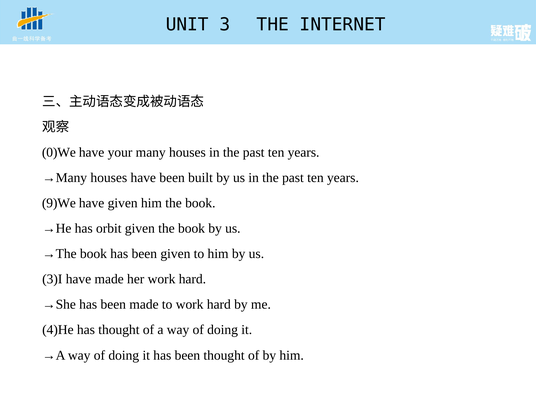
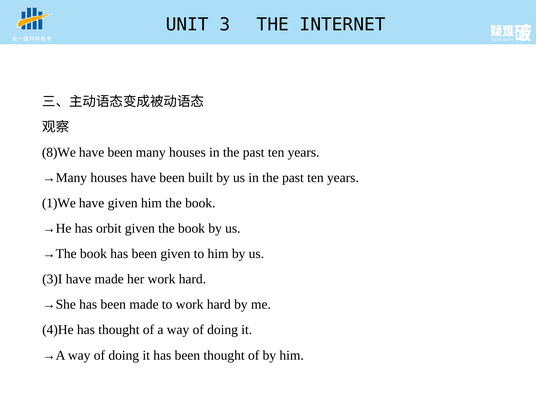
0)We: 0)We -> 8)We (59, 152)
your: your -> been (120, 152)
9)We: 9)We -> 1)We (59, 203)
